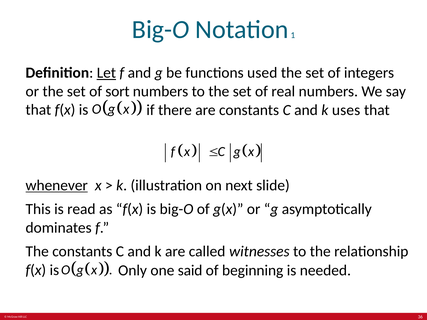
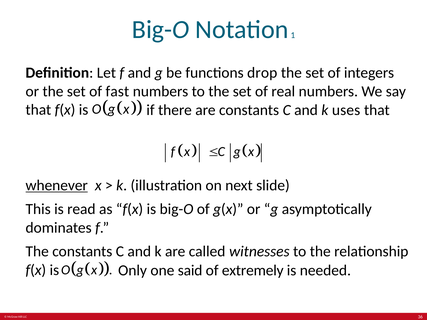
Let underline: present -> none (106, 73)
used: used -> drop (262, 73)
sort: sort -> fast (117, 91)
beginning: beginning -> extremely (253, 271)
